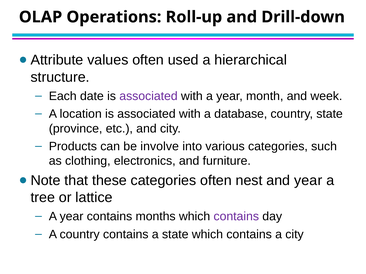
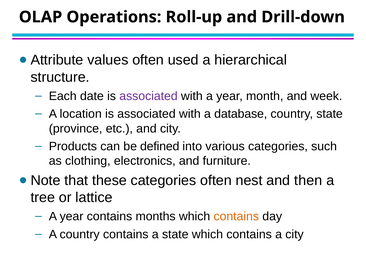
involve: involve -> defined (160, 147)
and year: year -> then (308, 181)
contains colour: purple -> orange (236, 217)
